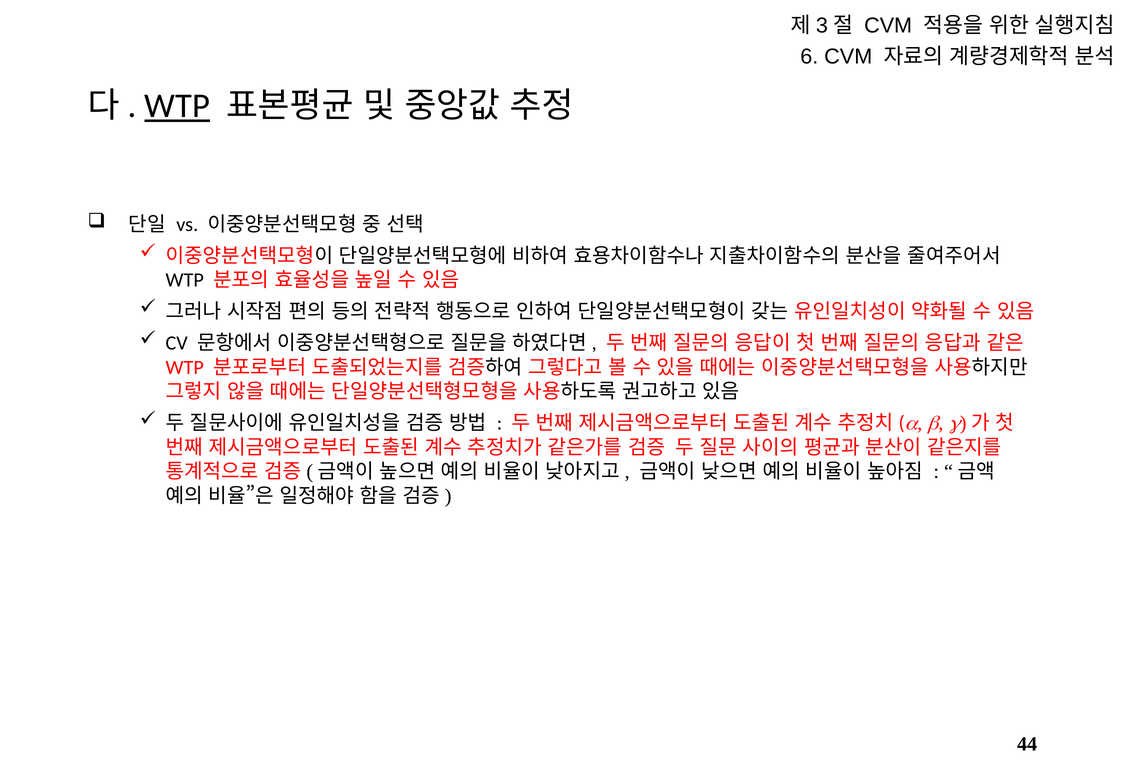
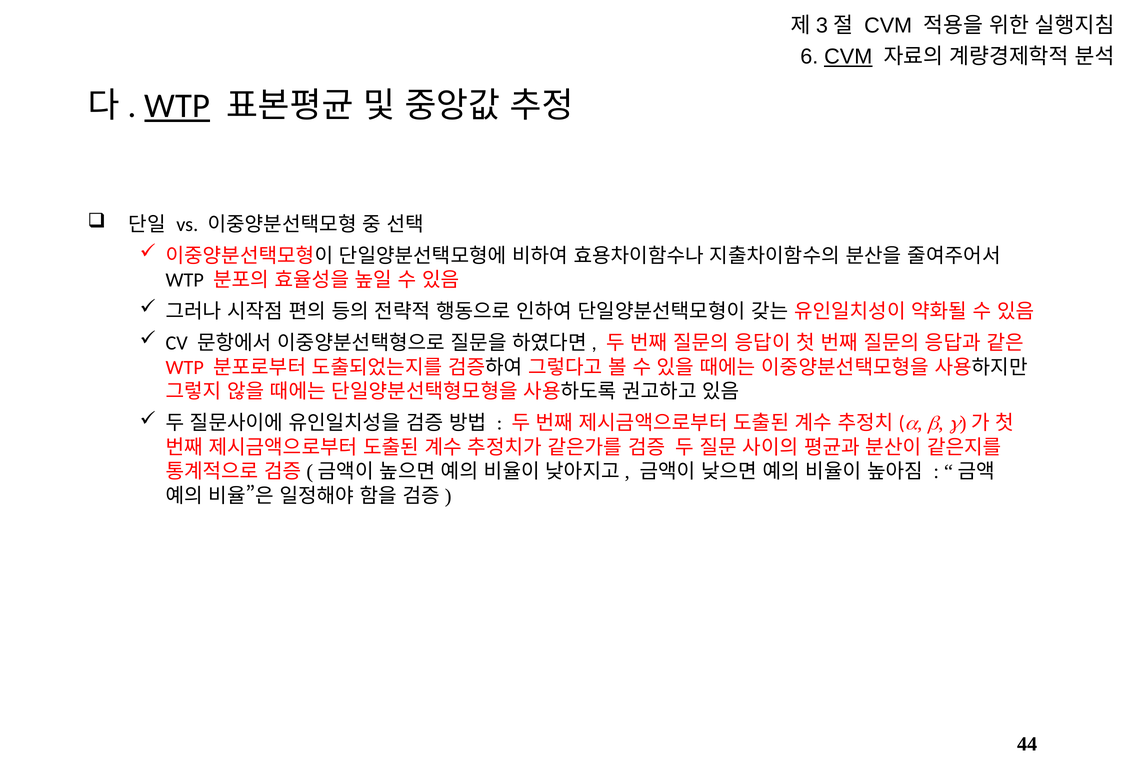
CVM underline: none -> present (848, 57)
